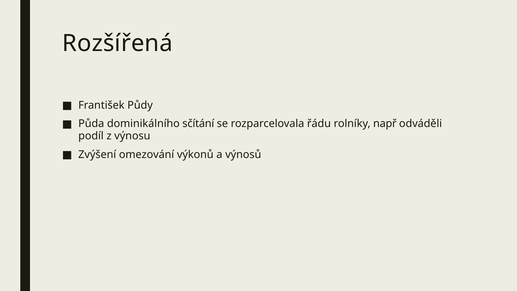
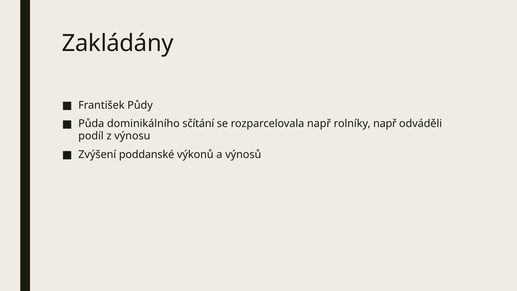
Rozšířená: Rozšířená -> Zakládány (118, 43)
rozparcelovala řádu: řádu -> např (319, 124)
omezování: omezování -> poddanské (147, 154)
